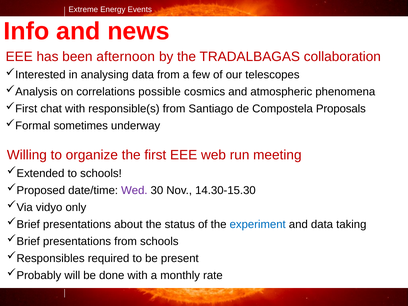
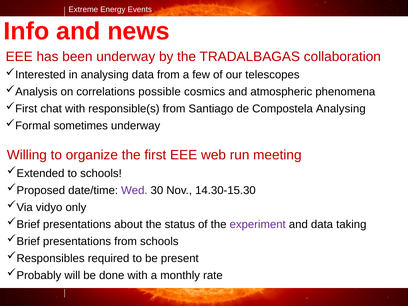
been afternoon: afternoon -> underway (126, 57)
Compostela Proposals: Proposals -> Analysing (341, 109)
experiment colour: blue -> purple (258, 224)
